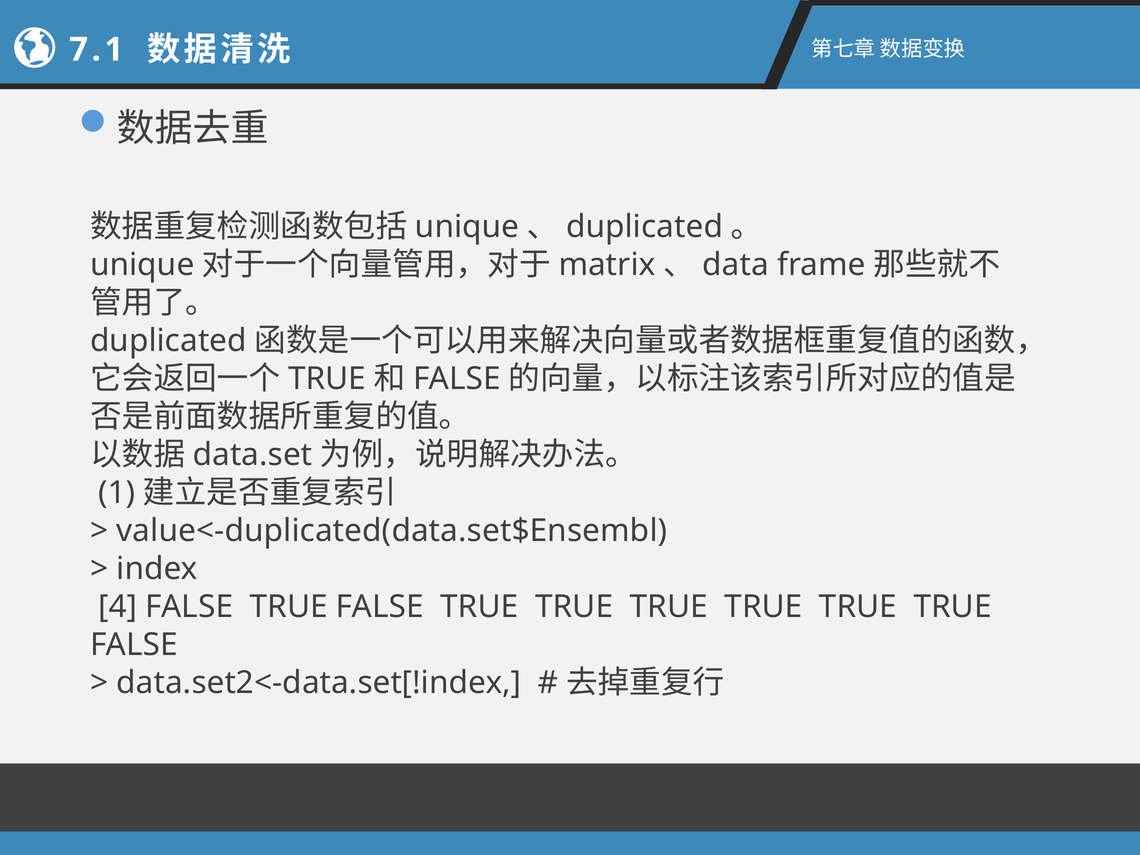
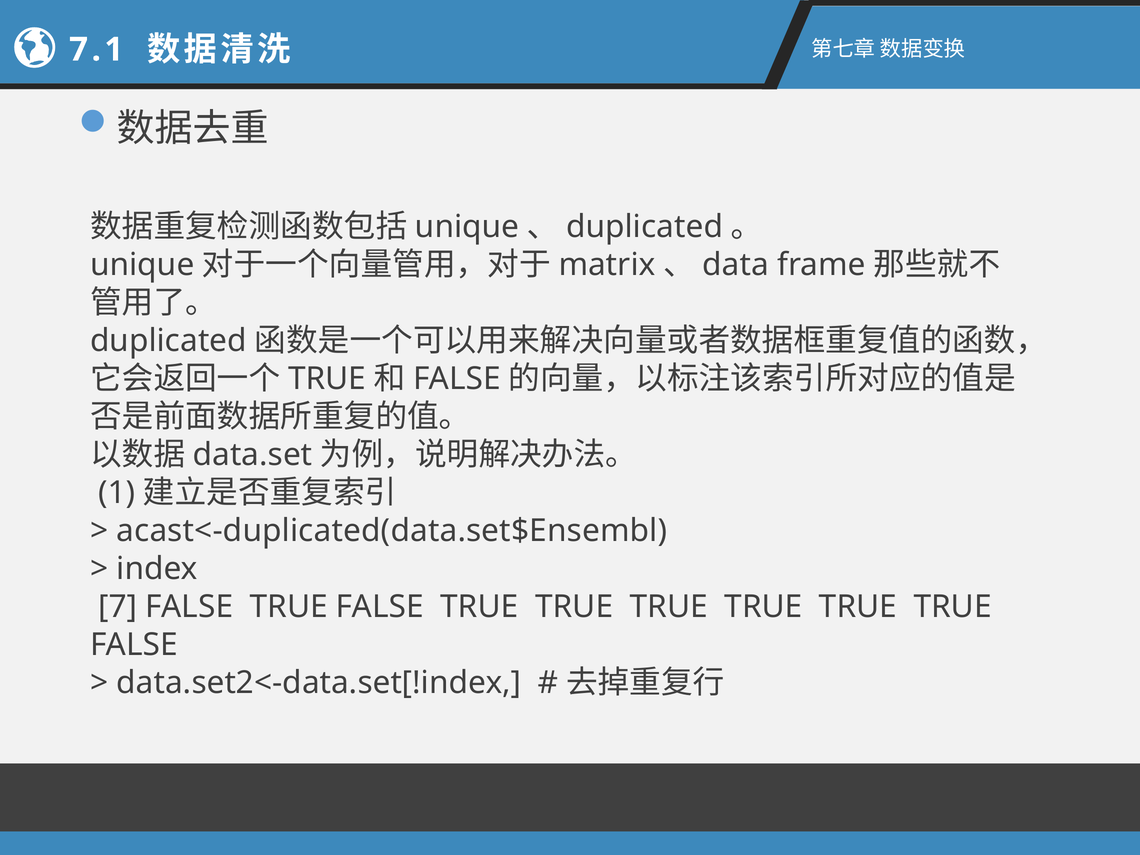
value<-duplicated(data.set$Ensembl: value<-duplicated(data.set$Ensembl -> acast<-duplicated(data.set$Ensembl (392, 531)
4: 4 -> 7 (118, 607)
